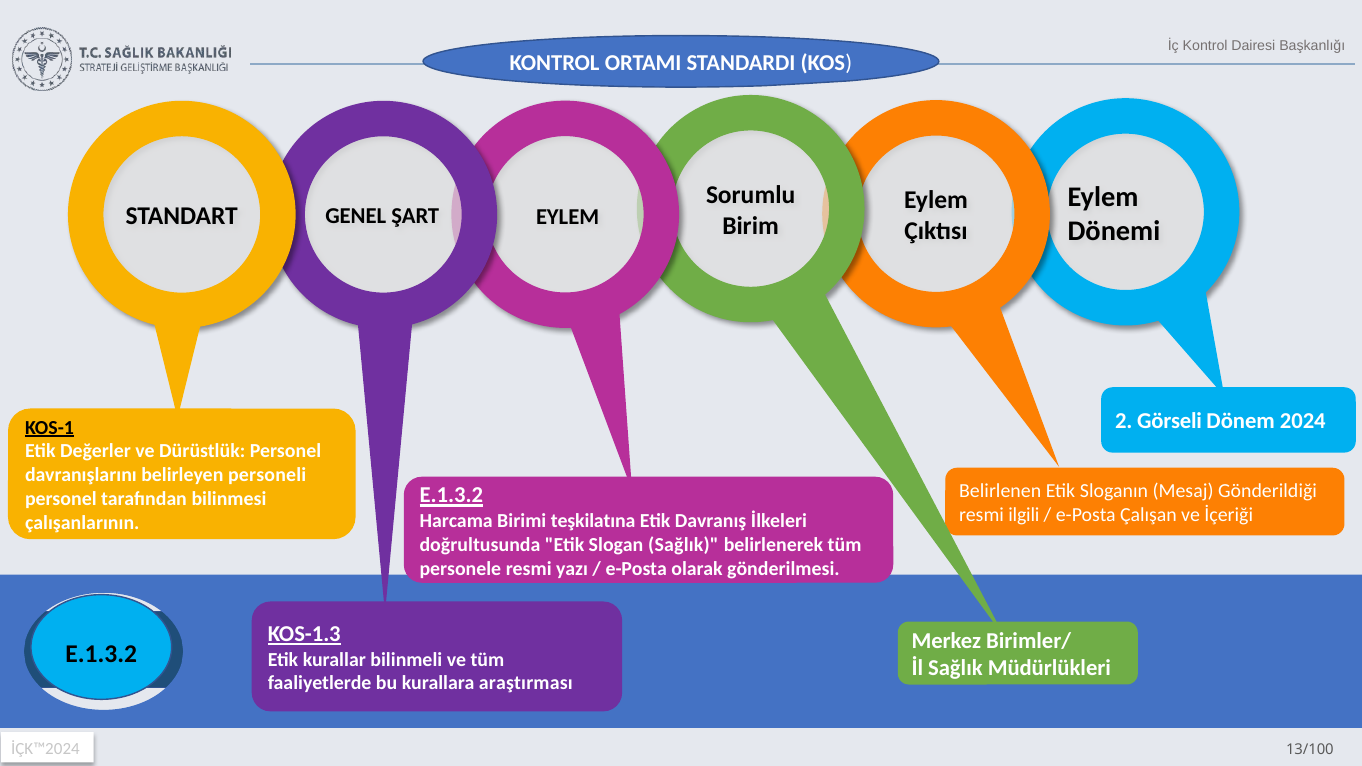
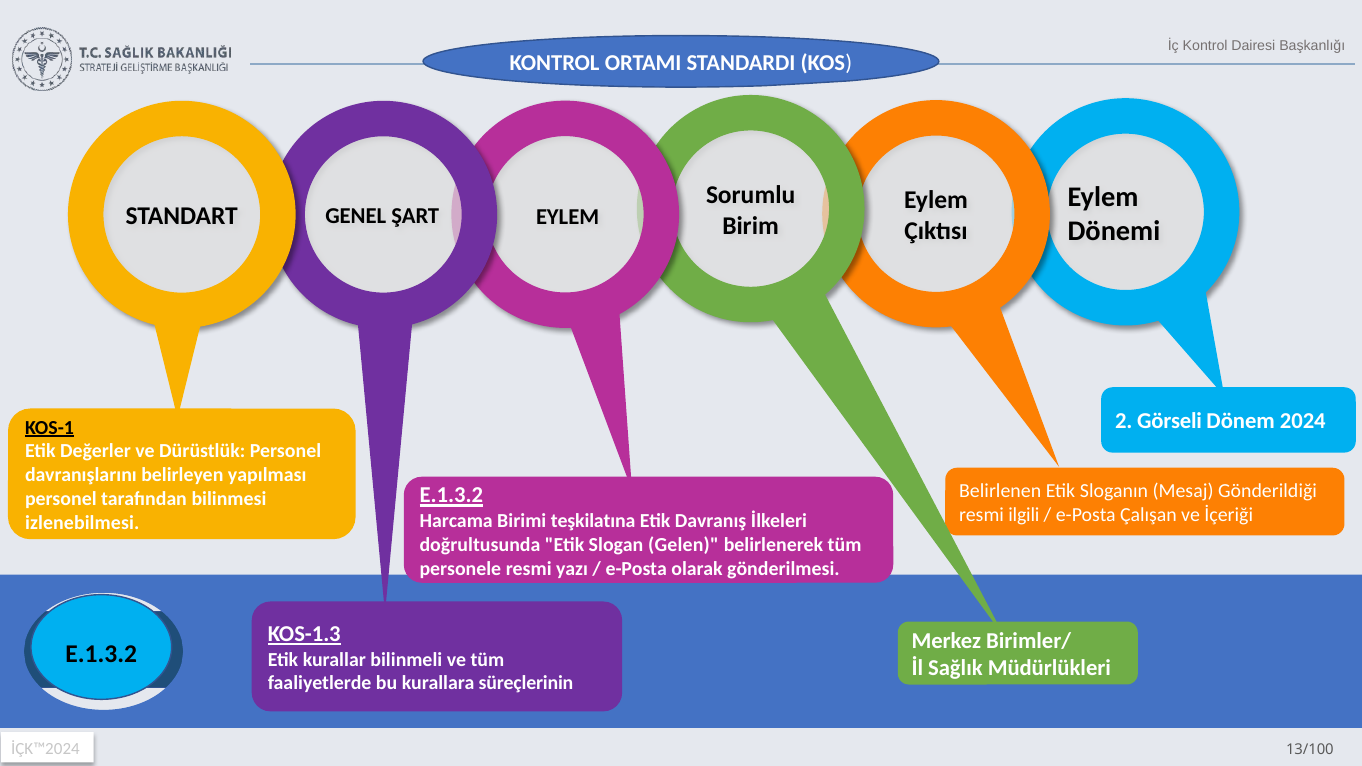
personeli: personeli -> yapılması (267, 475)
çalışanlarının: çalışanlarının -> izlenebilmesi (82, 523)
Slogan Sağlık: Sağlık -> Gelen (683, 545)
araştırması: araştırması -> süreçlerinin (526, 683)
